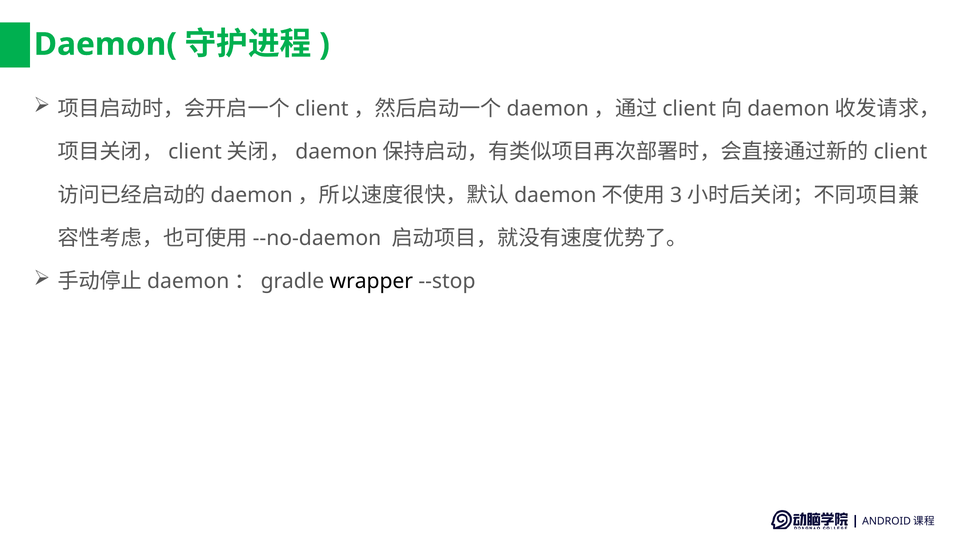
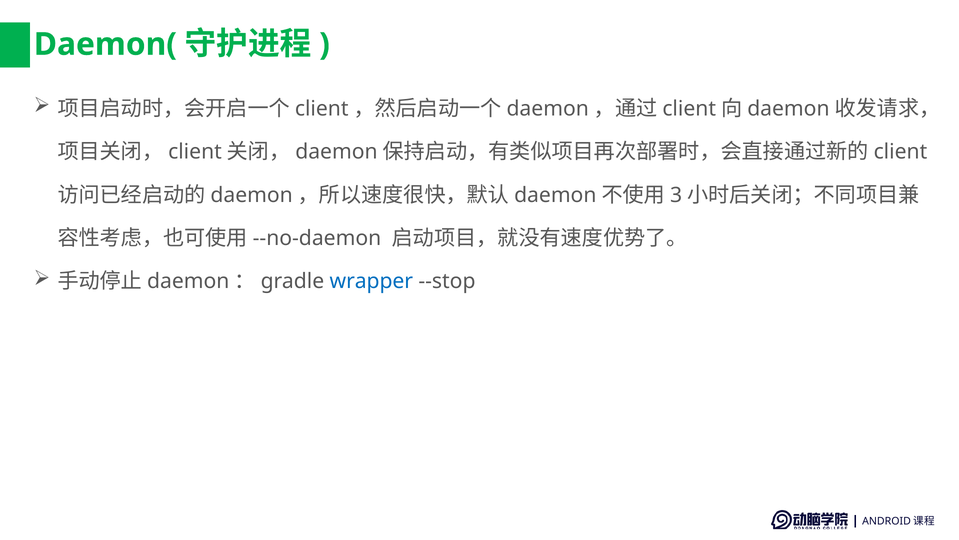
wrapper colour: black -> blue (371, 281)
